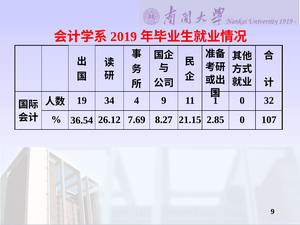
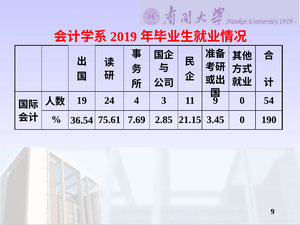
34: 34 -> 24 (109, 101)
4 9: 9 -> 3 (164, 101)
11 1: 1 -> 9 (215, 101)
32: 32 -> 54 (269, 101)
26.12: 26.12 -> 75.61 (109, 120)
8.27: 8.27 -> 2.85 (164, 120)
2.85: 2.85 -> 3.45 (215, 120)
107: 107 -> 190 (269, 120)
